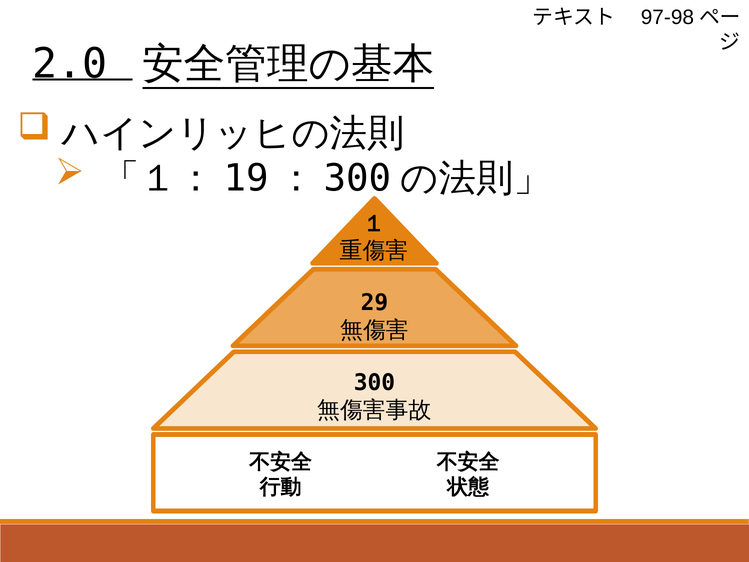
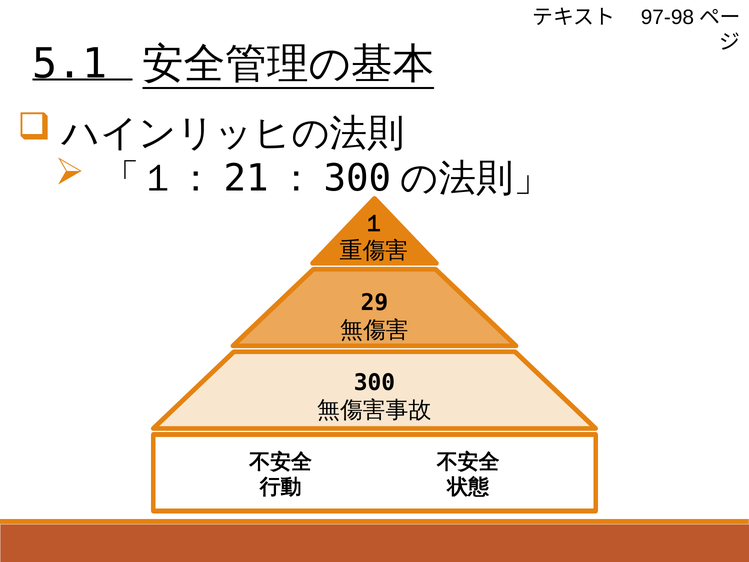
2.0: 2.0 -> 5.1 (70, 64)
19: 19 -> 21 (246, 178)
